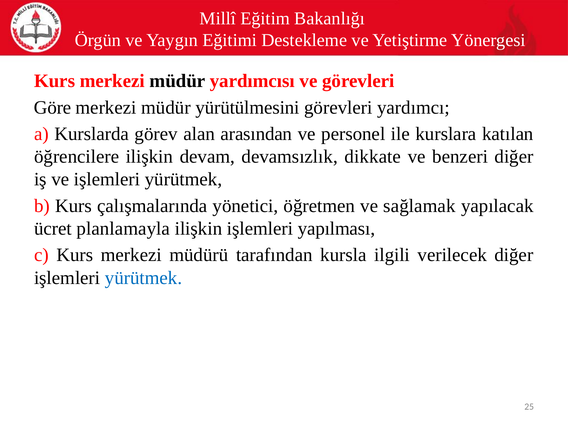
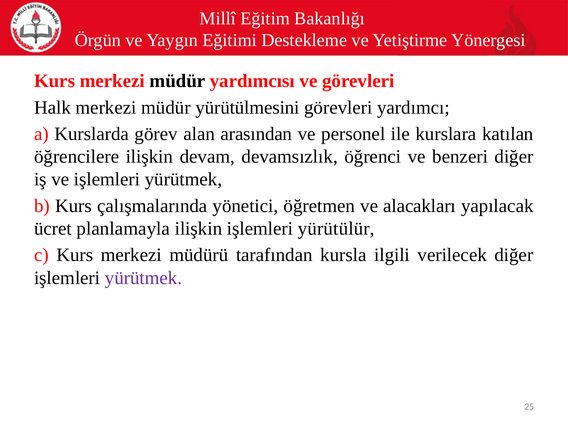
Göre: Göre -> Halk (52, 107)
dikkate: dikkate -> öğrenci (373, 157)
sağlamak: sağlamak -> alacakları (420, 206)
yapılması: yapılması -> yürütülür (336, 229)
yürütmek colour: blue -> purple (144, 278)
